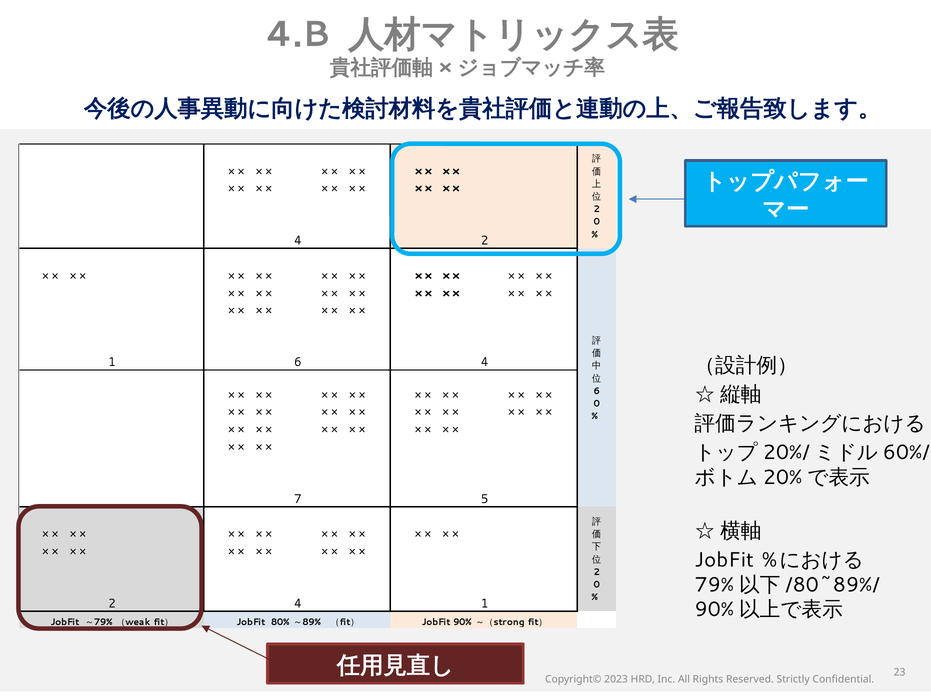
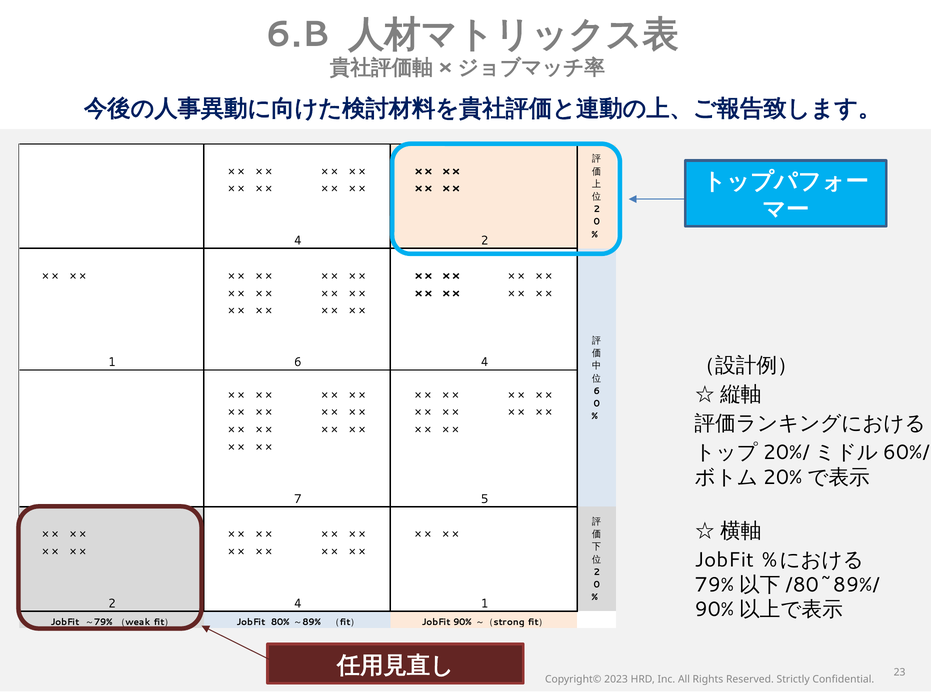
4.B: 4.B -> 6.B (298, 34)
